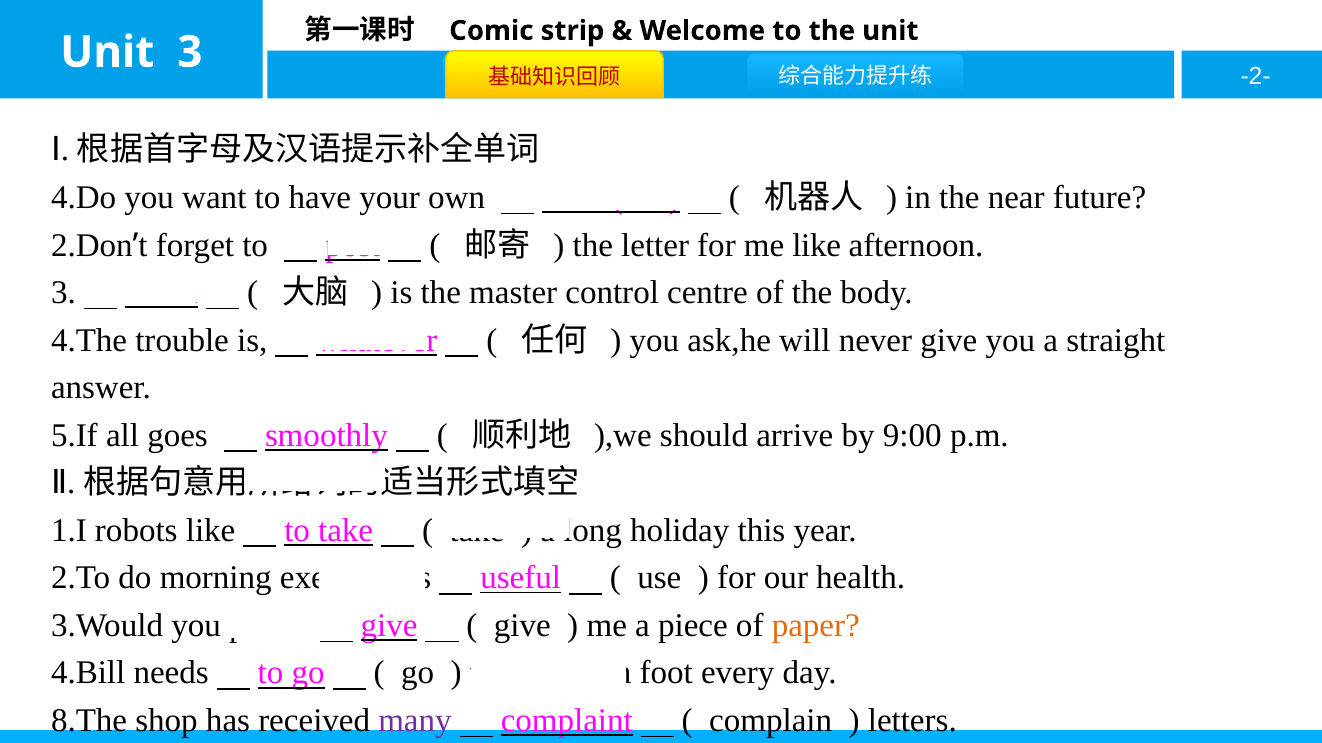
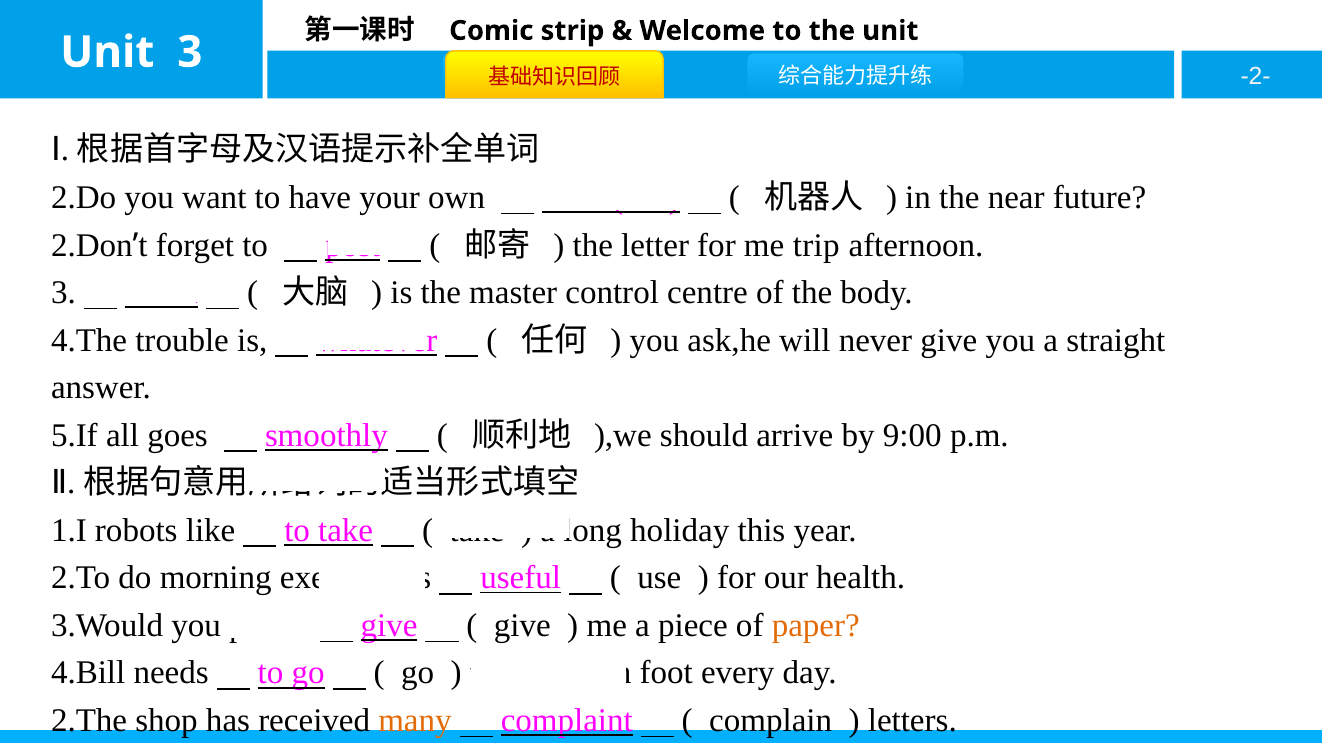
4.Do: 4.Do -> 2.Do (84, 198)
me like: like -> trip (816, 245)
8.The: 8.The -> 2.The (89, 721)
many colour: purple -> orange (415, 721)
